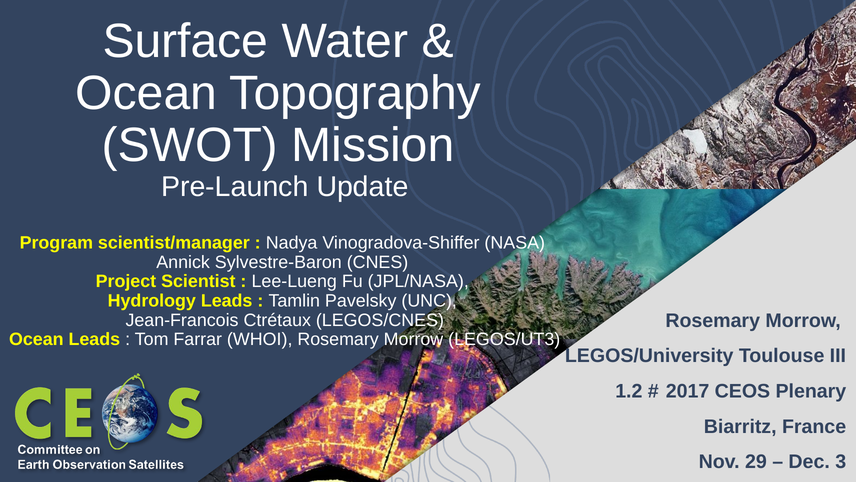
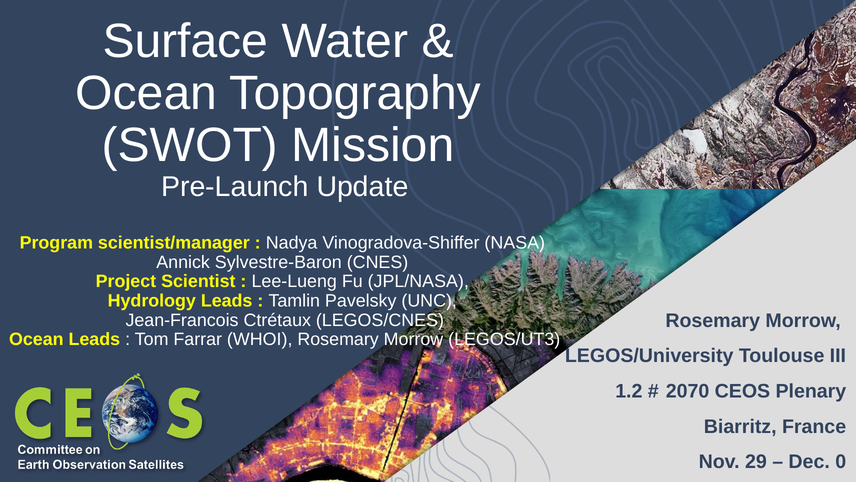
2017: 2017 -> 2070 (688, 391)
3: 3 -> 0 (841, 461)
